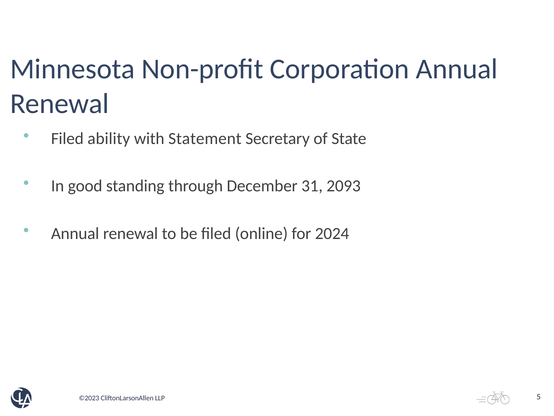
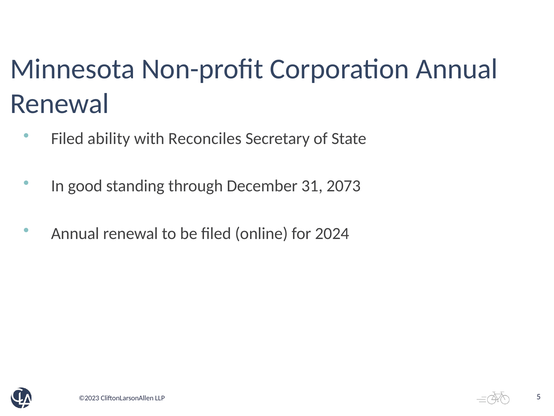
Statement: Statement -> Reconciles (205, 138)
2093: 2093 -> 2073 (344, 186)
